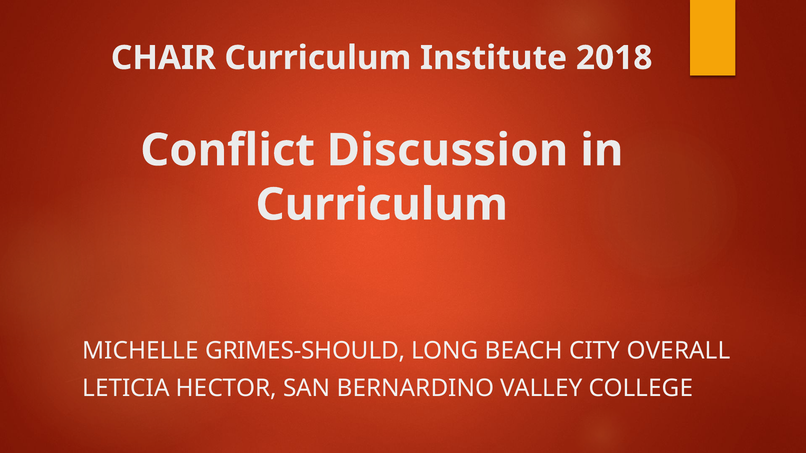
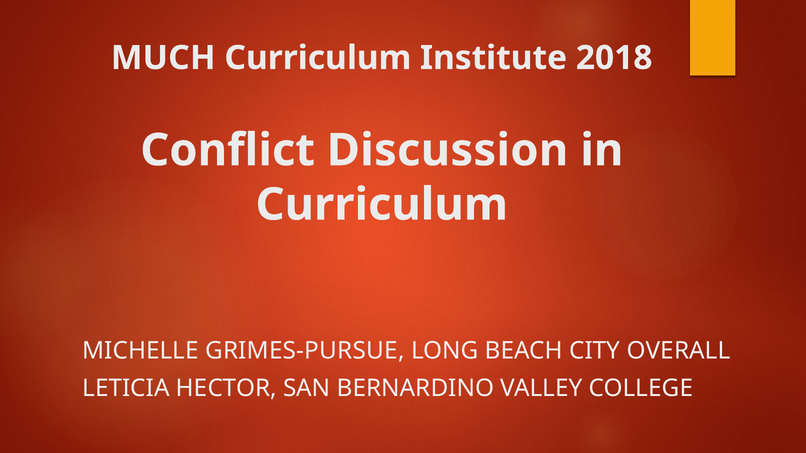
CHAIR: CHAIR -> MUCH (163, 58)
GRIMES-SHOULD: GRIMES-SHOULD -> GRIMES-PURSUE (305, 351)
